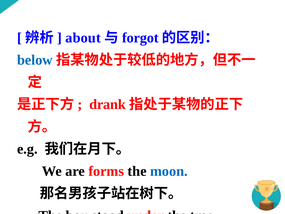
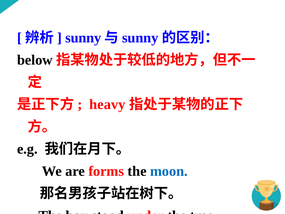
about: about -> sunny (83, 38)
forgot: forgot -> sunny (140, 38)
below colour: blue -> black (35, 60)
drank: drank -> heavy (107, 104)
